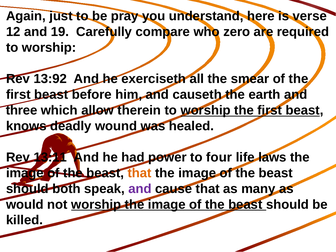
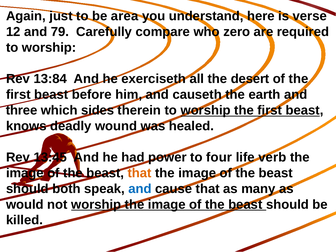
pray: pray -> area (125, 16)
19: 19 -> 79 (60, 32)
13:92: 13:92 -> 13:84 (50, 79)
smear: smear -> desert (250, 79)
allow: allow -> sides (98, 110)
13:11: 13:11 -> 13:45 (50, 157)
laws: laws -> verb (272, 157)
and colour: purple -> blue (140, 189)
